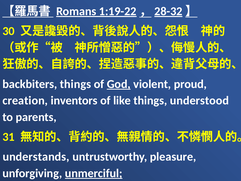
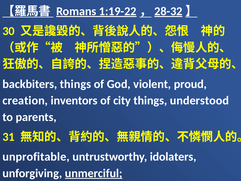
God underline: present -> none (119, 84)
like: like -> city (122, 100)
understands: understands -> unprofitable (36, 157)
pleasure: pleasure -> idolaters (173, 157)
